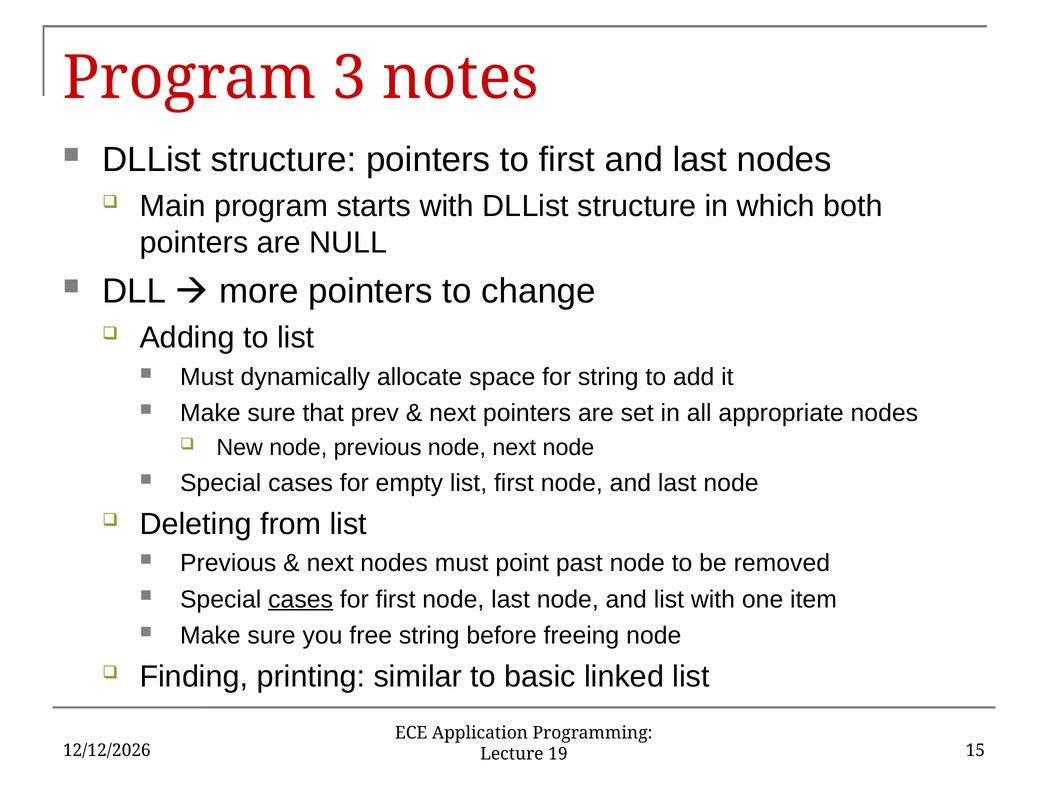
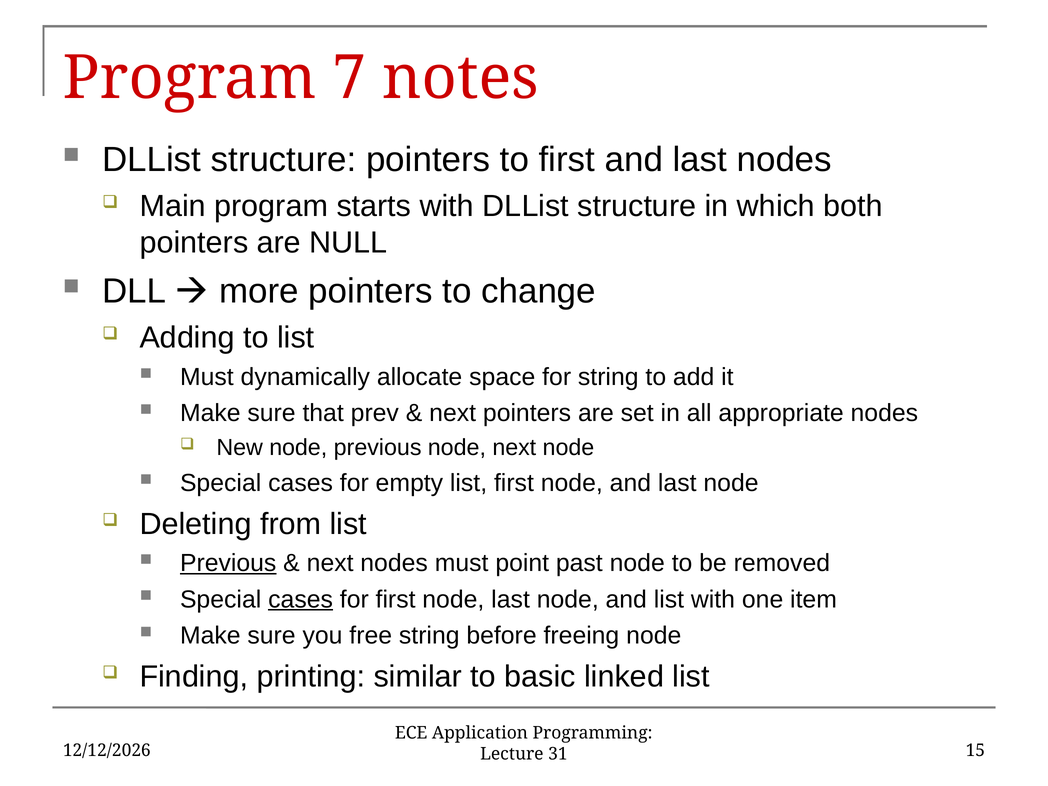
3: 3 -> 7 (350, 78)
Previous underline: none -> present (228, 563)
19: 19 -> 31 (558, 754)
